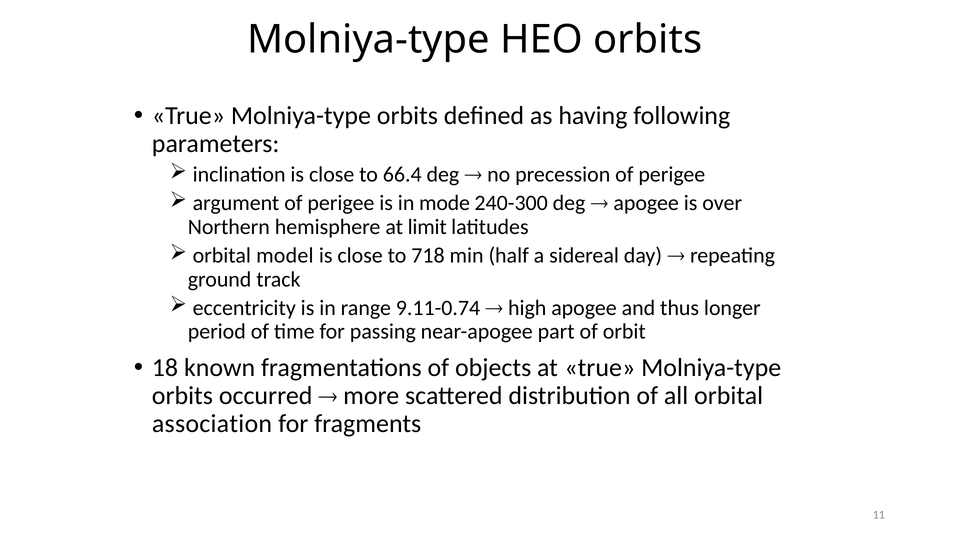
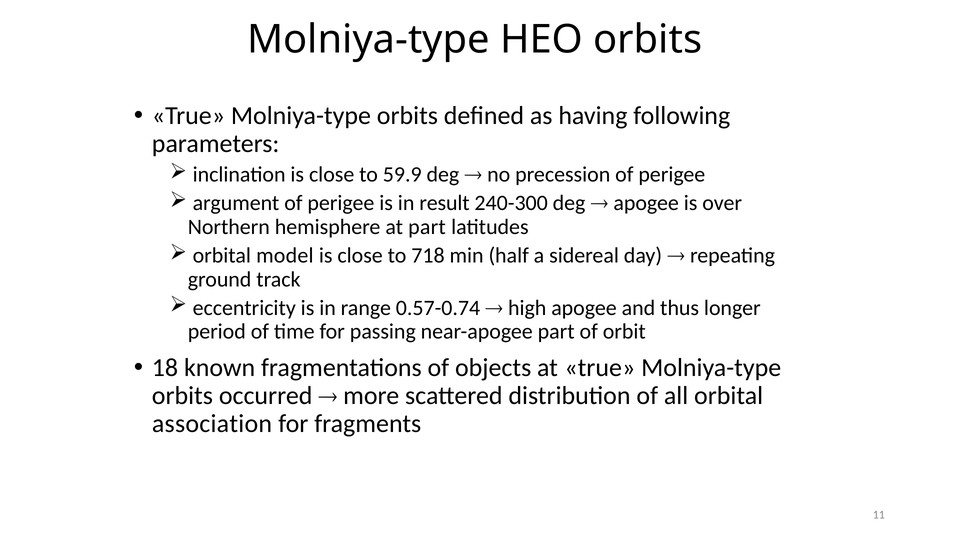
66.4: 66.4 -> 59.9 (402, 174)
mode: mode -> result (444, 203)
at limit: limit -> part (427, 227)
9.11-0.74: 9.11-0.74 -> 0.57-0.74 (438, 308)
